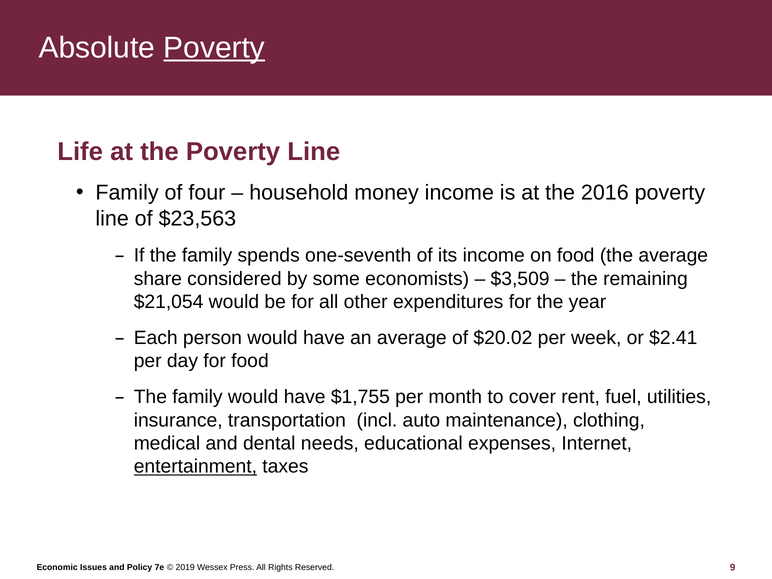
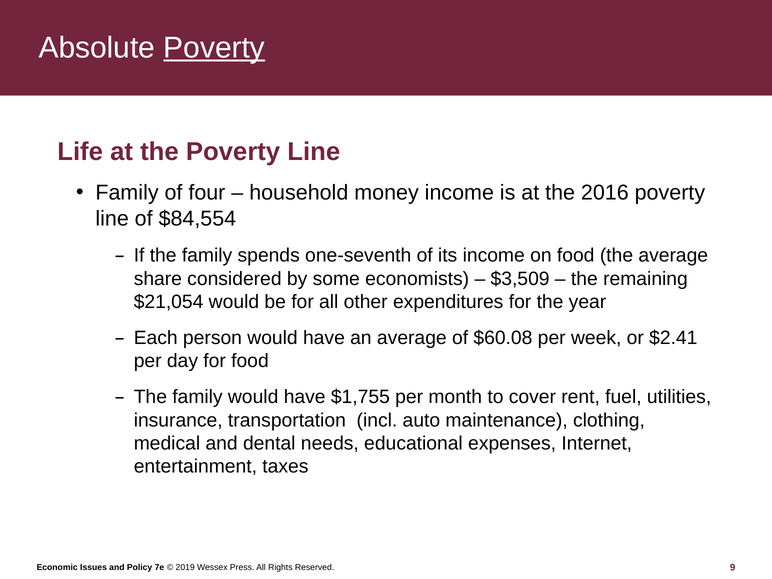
$23,563: $23,563 -> $84,554 (197, 218)
$20.02: $20.02 -> $60.08 (503, 338)
entertainment underline: present -> none (195, 467)
